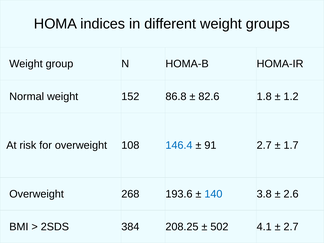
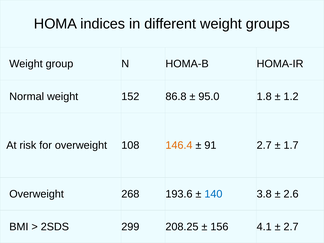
82.6: 82.6 -> 95.0 (209, 97)
146.4 colour: blue -> orange (179, 145)
384: 384 -> 299 (130, 227)
502: 502 -> 156 (219, 227)
